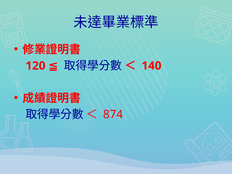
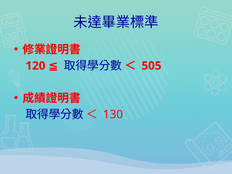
140: 140 -> 505 (151, 66)
874: 874 -> 130 (113, 114)
